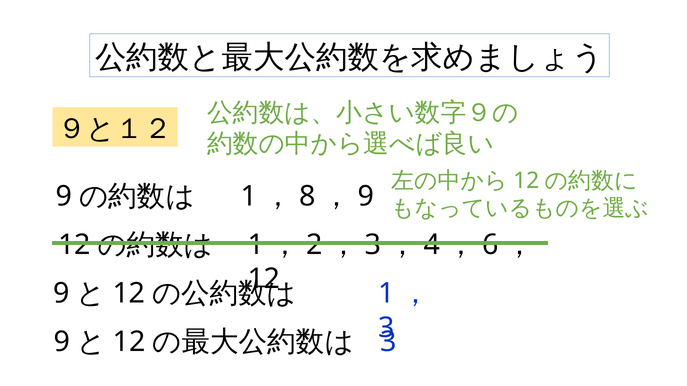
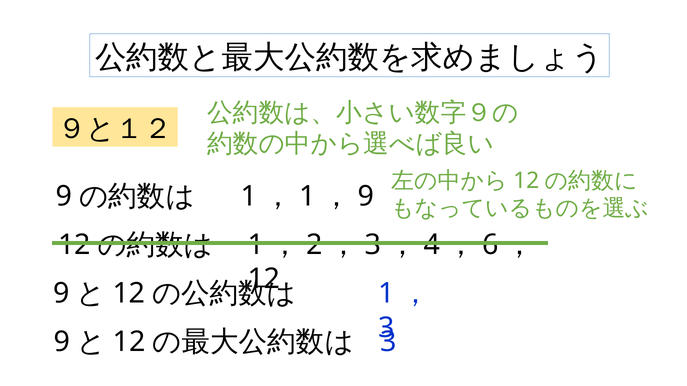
8: 8 -> 1 (307, 196)
